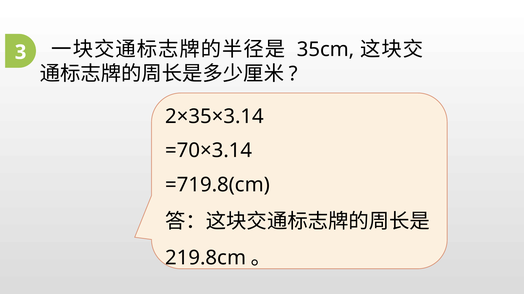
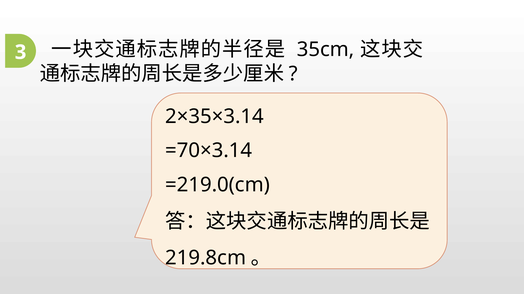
=719.8(cm: =719.8(cm -> =219.0(cm (218, 185)
